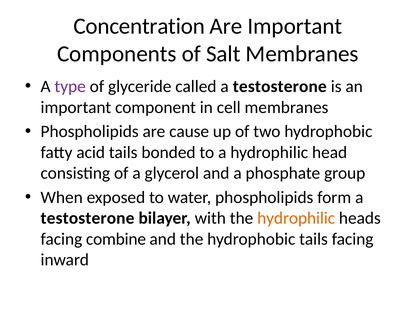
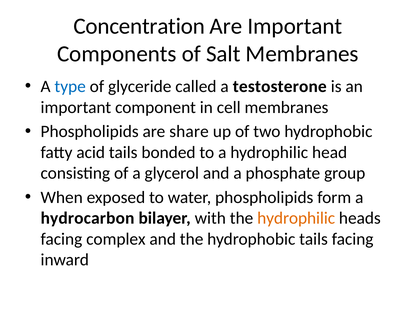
type colour: purple -> blue (70, 86)
cause: cause -> share (189, 132)
testosterone: testosterone -> hydrocarbon (87, 218)
combine: combine -> complex (116, 239)
